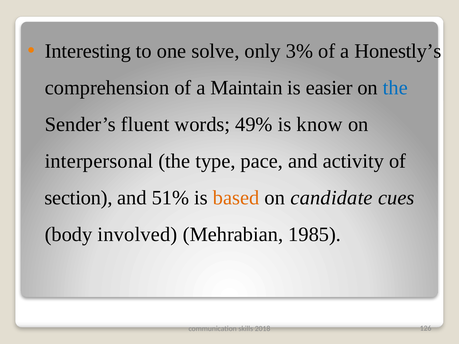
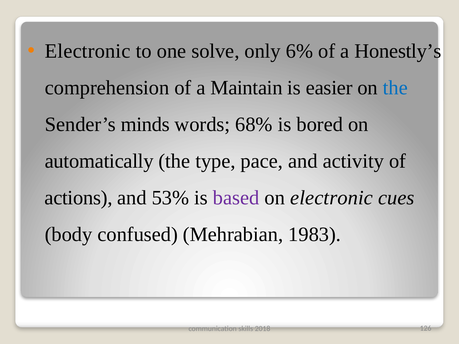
Interesting: Interesting -> Electronic (88, 51)
3%: 3% -> 6% (299, 51)
fluent: fluent -> minds (145, 125)
49%: 49% -> 68% (254, 125)
know: know -> bored (320, 125)
interpersonal: interpersonal -> automatically (99, 161)
section: section -> actions (79, 198)
51%: 51% -> 53% (170, 198)
based colour: orange -> purple (236, 198)
on candidate: candidate -> electronic (332, 198)
involved: involved -> confused (138, 235)
1985: 1985 -> 1983 (315, 235)
